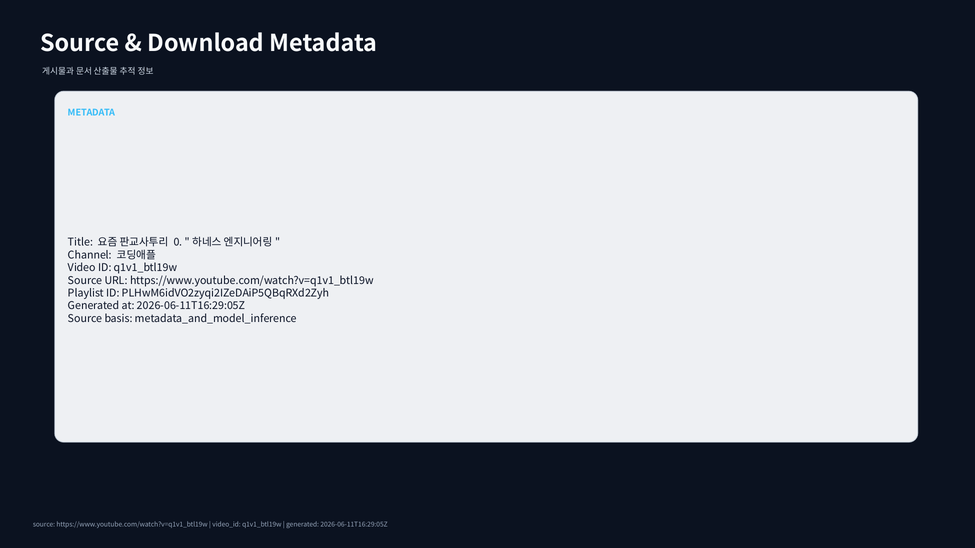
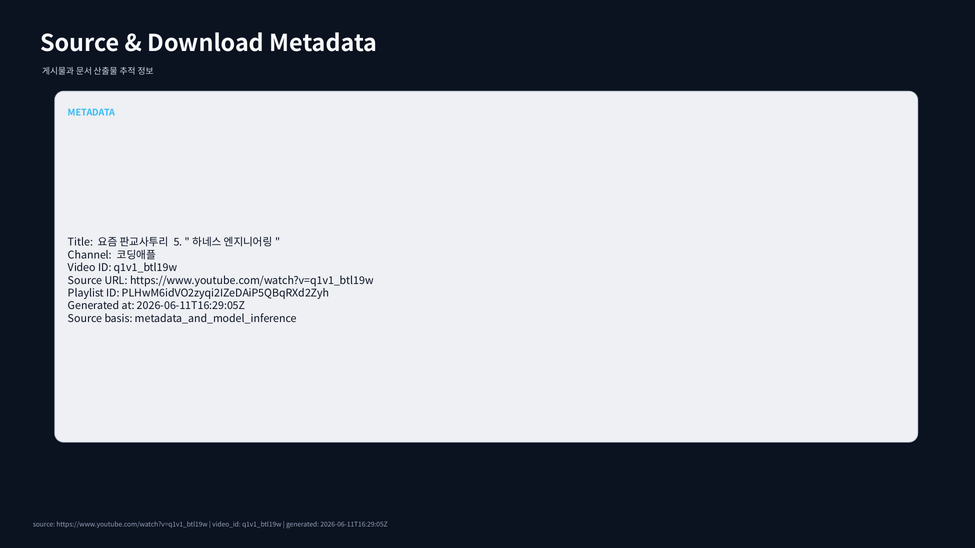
0: 0 -> 5 (178, 243)
